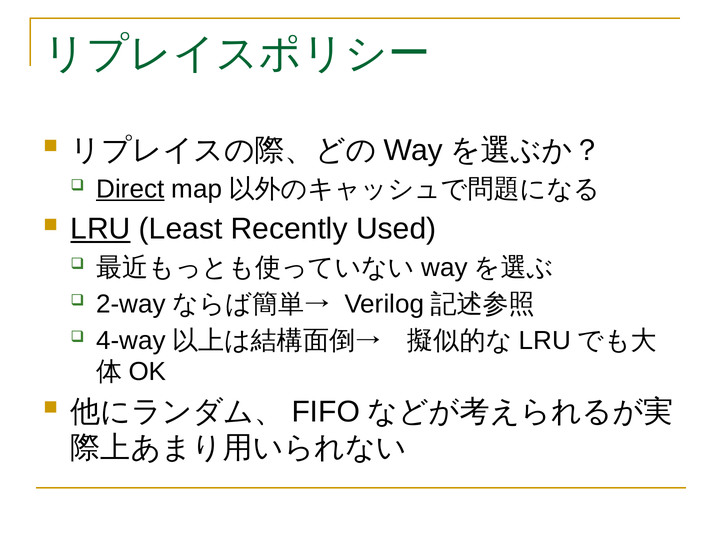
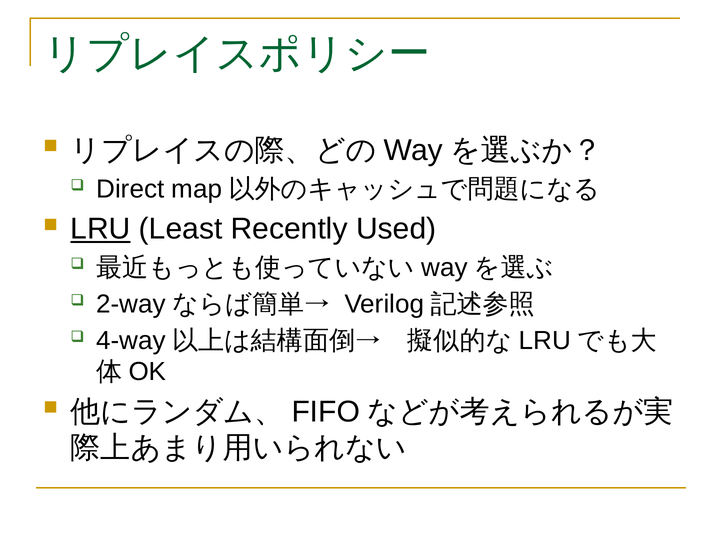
Direct underline: present -> none (130, 189)
